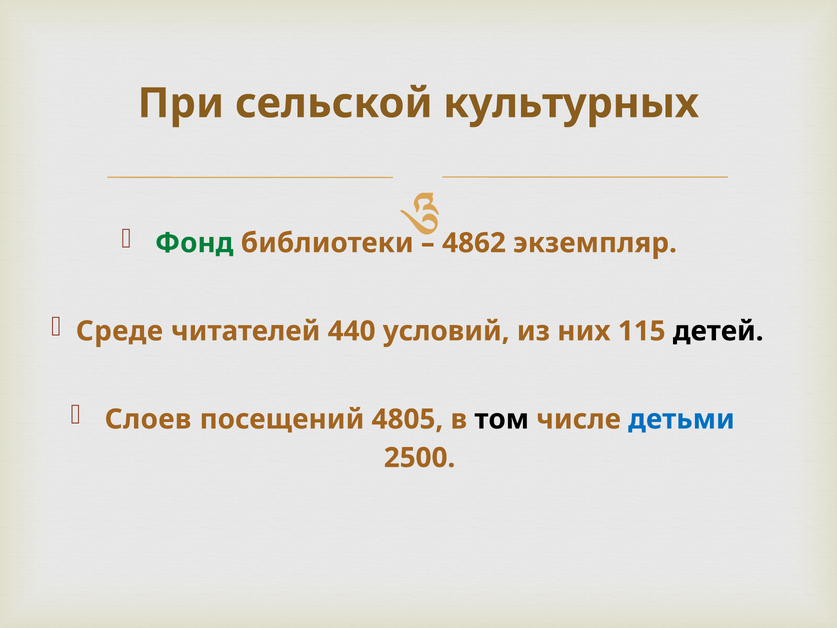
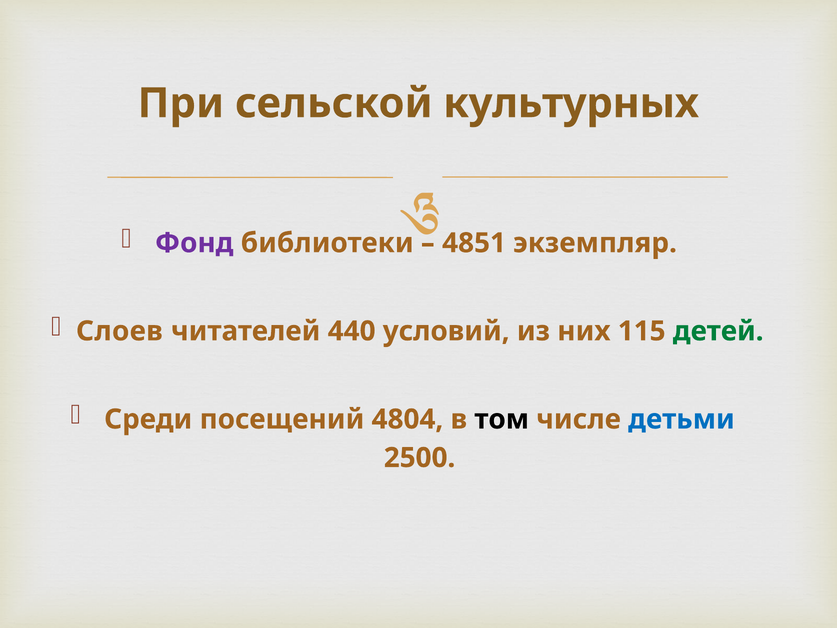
Фонд colour: green -> purple (194, 243)
4862: 4862 -> 4851 (474, 243)
Среде: Среде -> Слоев (119, 331)
детей colour: black -> green (718, 331)
Слоев: Слоев -> Среди (148, 419)
4805: 4805 -> 4804 (407, 419)
